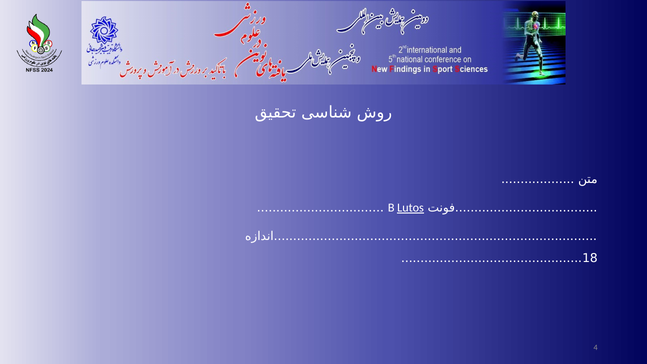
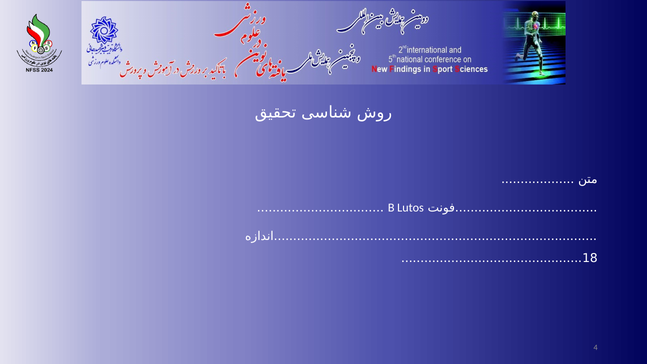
Lutos underline: present -> none (411, 208)
